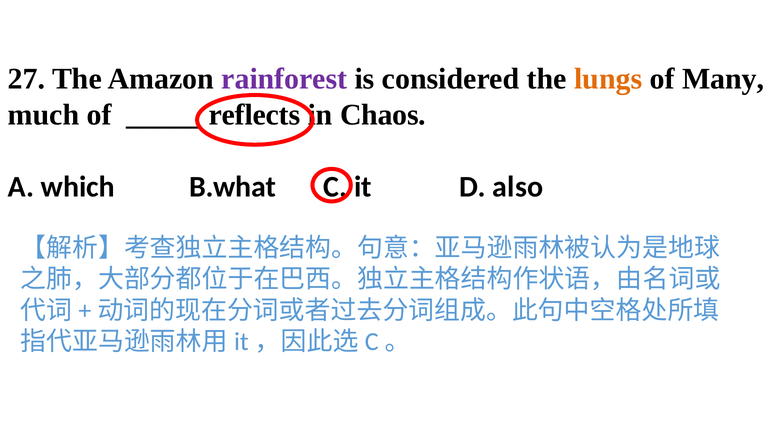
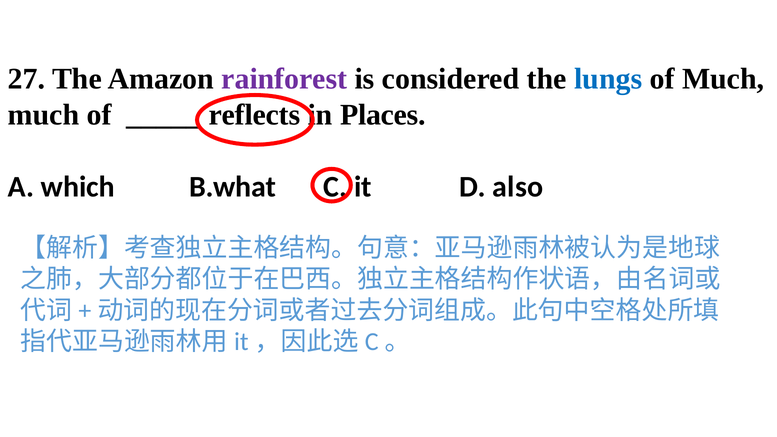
lungs colour: orange -> blue (608, 79)
of Many: Many -> Much (723, 79)
Chaos: Chaos -> Places (383, 115)
